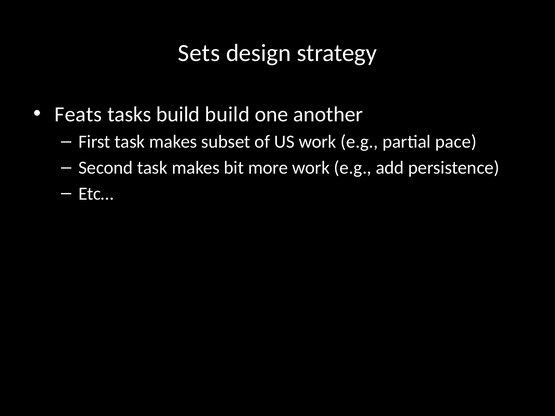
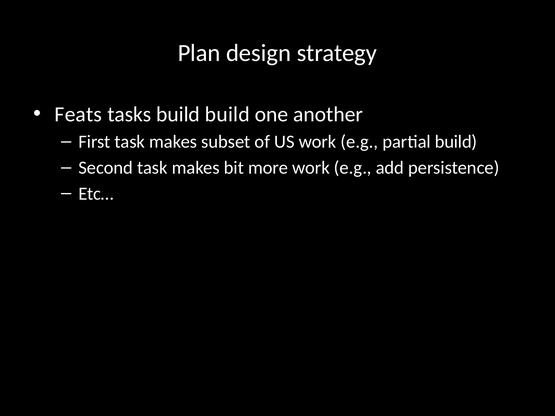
Sets: Sets -> Plan (199, 53)
partial pace: pace -> build (456, 142)
